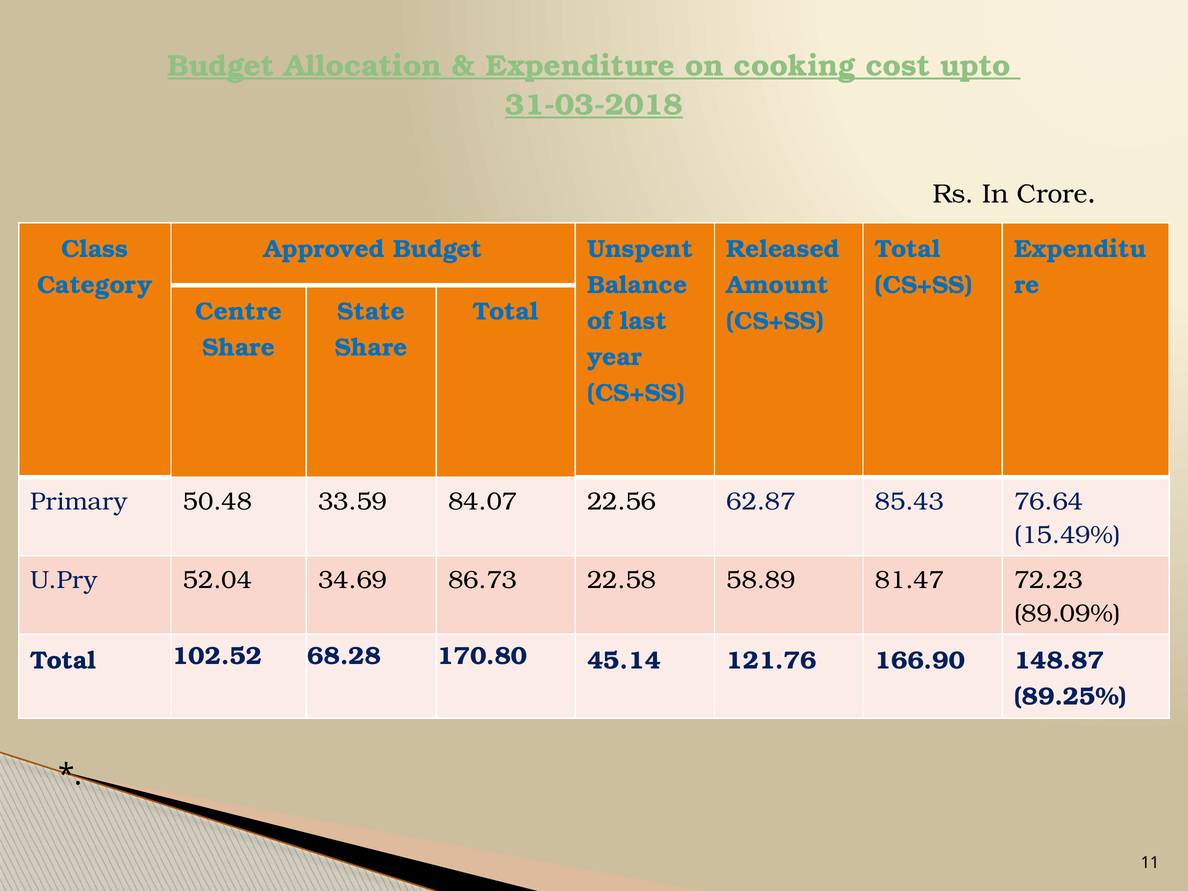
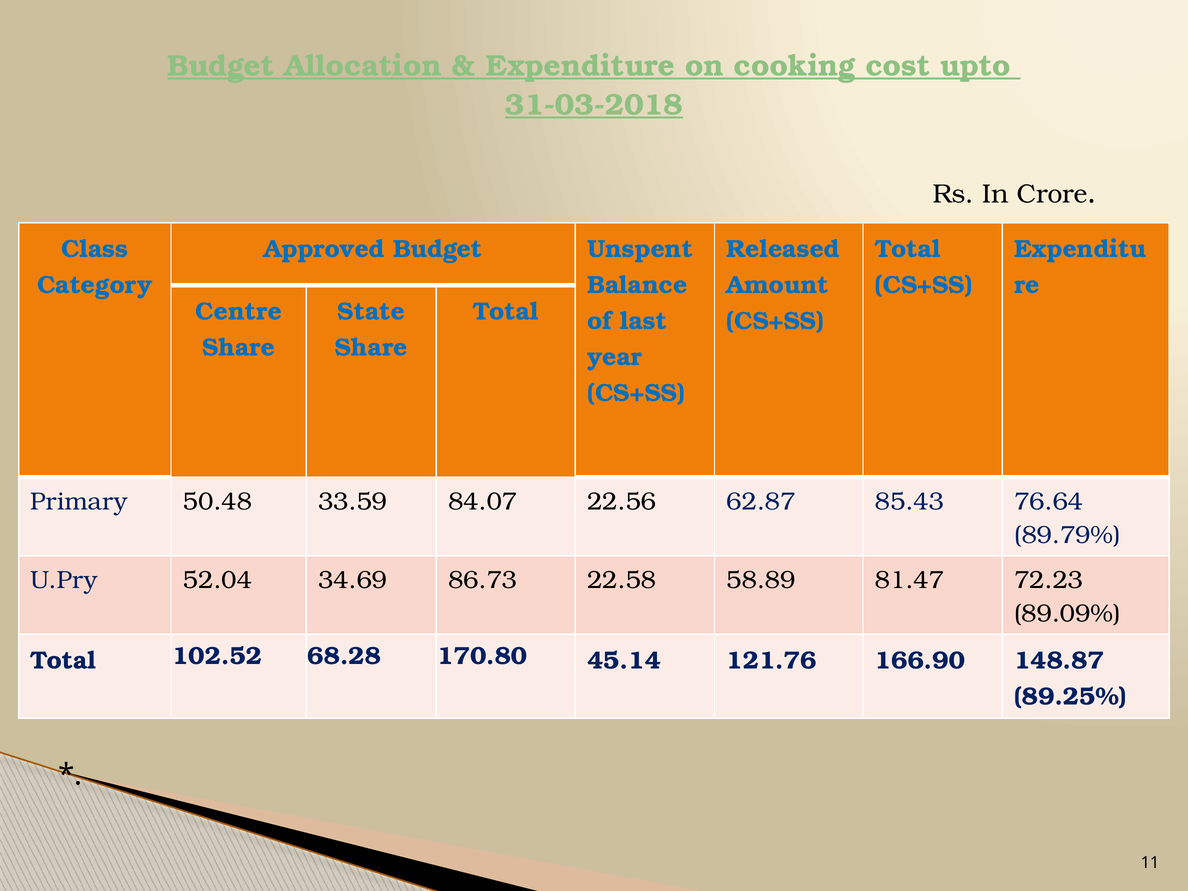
15.49%: 15.49% -> 89.79% (1067, 535)
